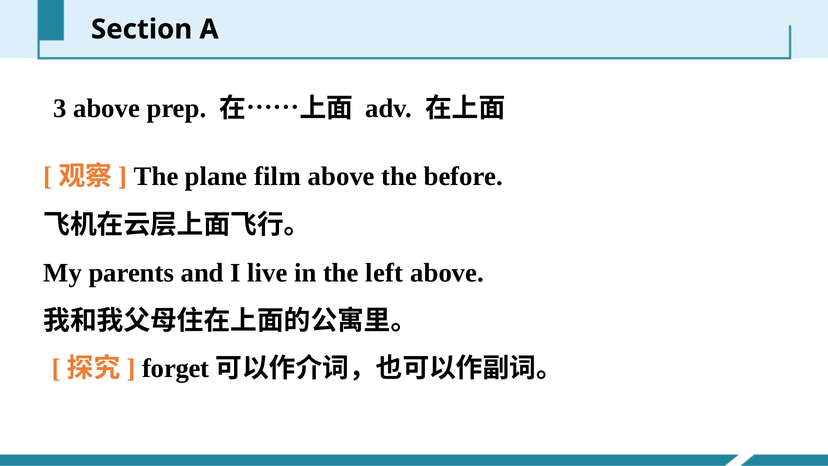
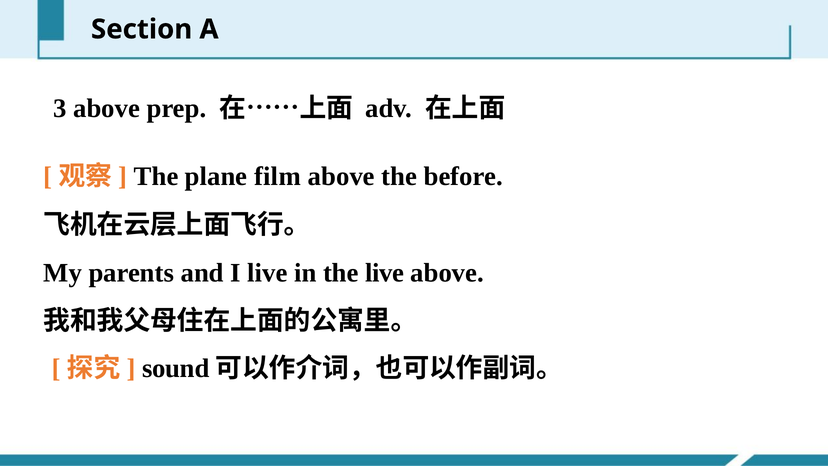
the left: left -> live (385, 273)
forget: forget -> sound (176, 368)
